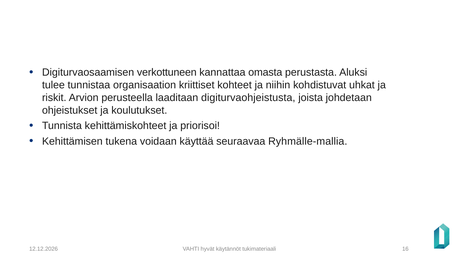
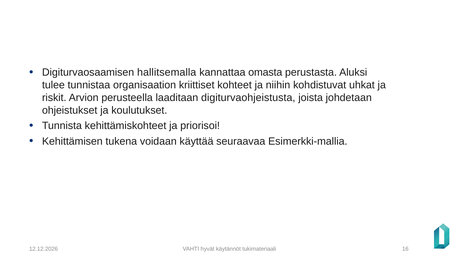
verkottuneen: verkottuneen -> hallitsemalla (167, 72)
Ryhmälle-mallia: Ryhmälle-mallia -> Esimerkki-mallia (308, 141)
